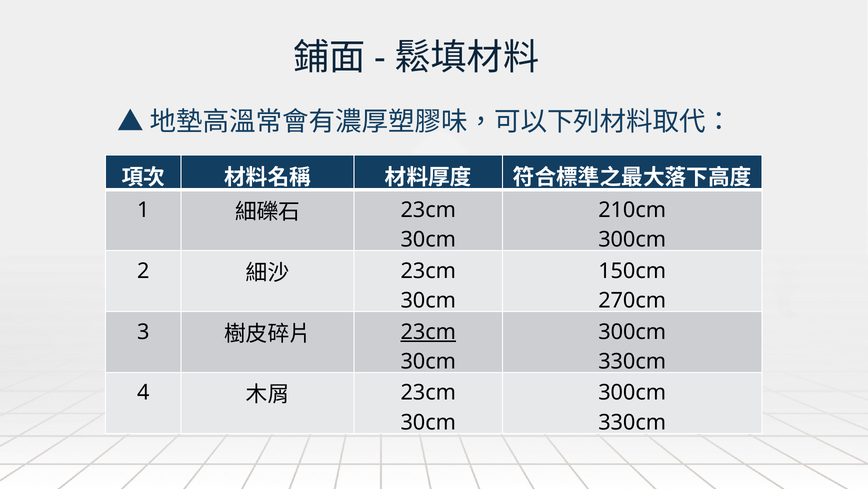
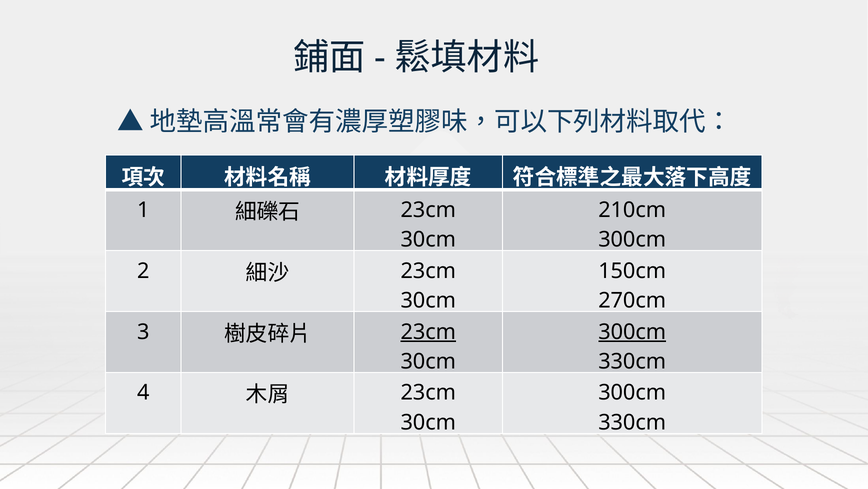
300cm underline: none -> present (632, 331)
